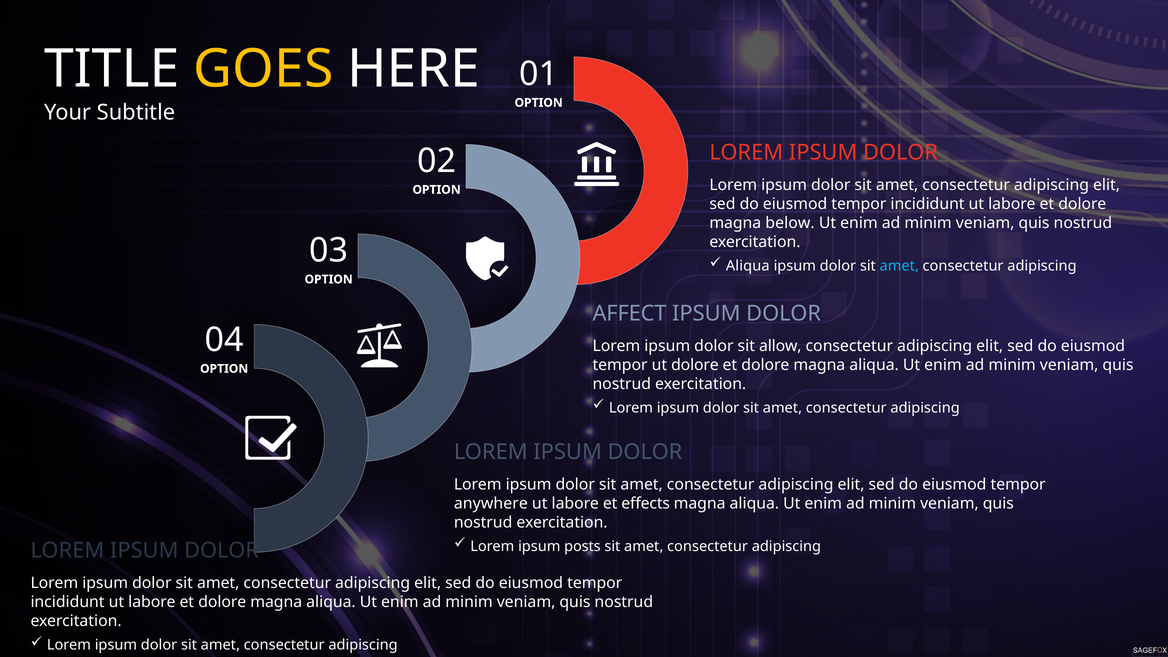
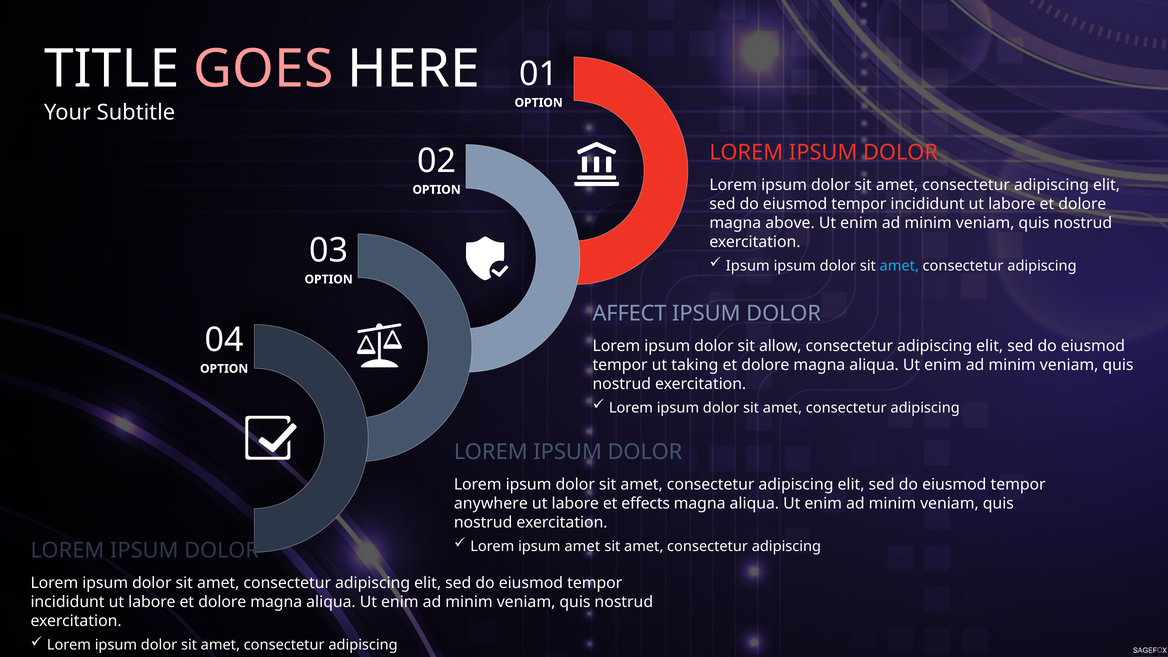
GOES colour: yellow -> pink (263, 69)
below: below -> above (790, 223)
Aliqua: Aliqua -> Ipsum (748, 266)
ut dolore: dolore -> taking (695, 365)
ipsum posts: posts -> amet (582, 546)
